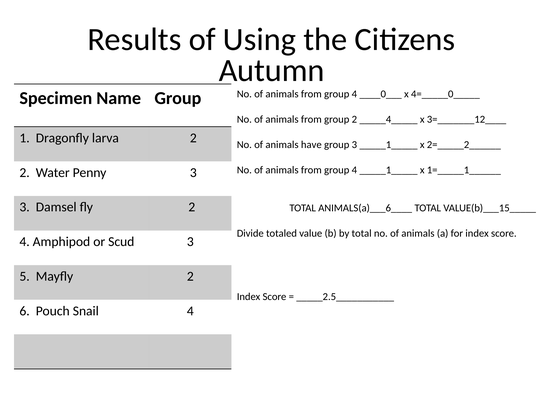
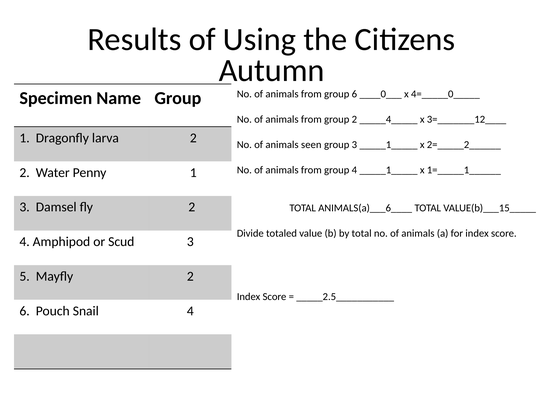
4: 4 -> 6 (354, 94)
have: have -> seen (311, 145)
Penny 3: 3 -> 1 (193, 173)
